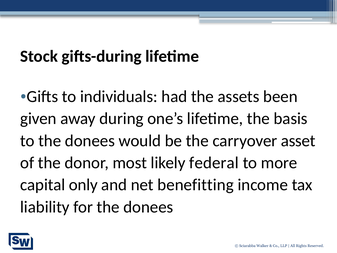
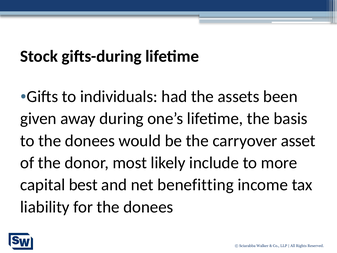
federal: federal -> include (214, 163)
only: only -> best (83, 185)
